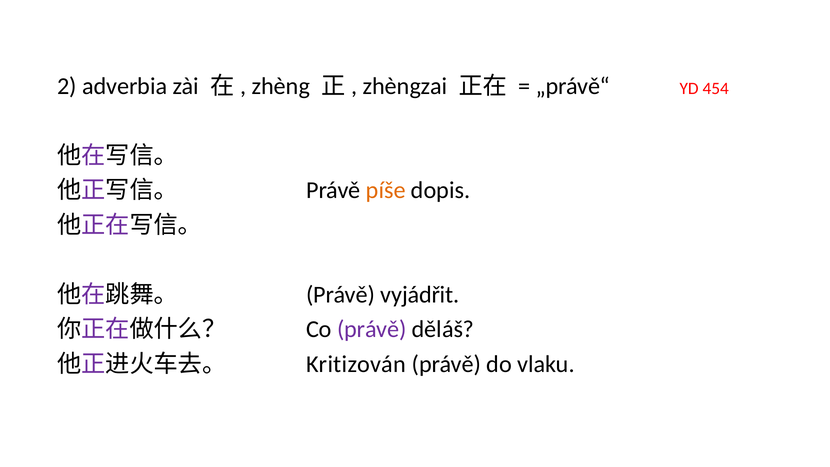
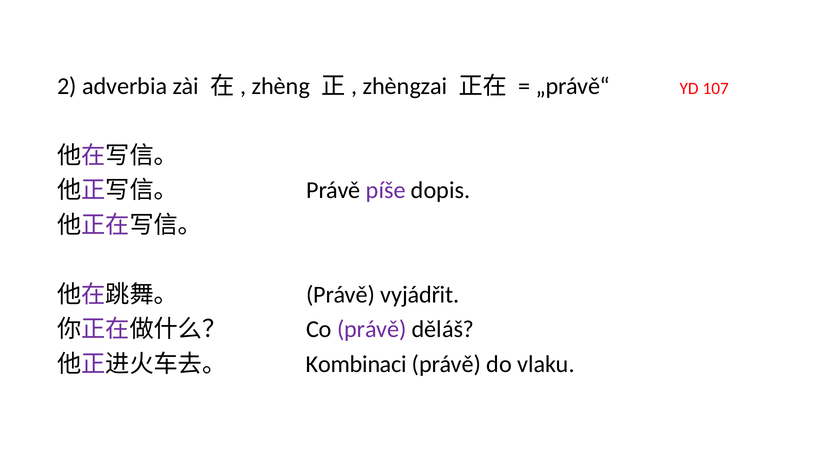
454: 454 -> 107 (716, 88)
píše colour: orange -> purple (386, 190)
Kritizován: Kritizován -> Kombinaci (356, 364)
